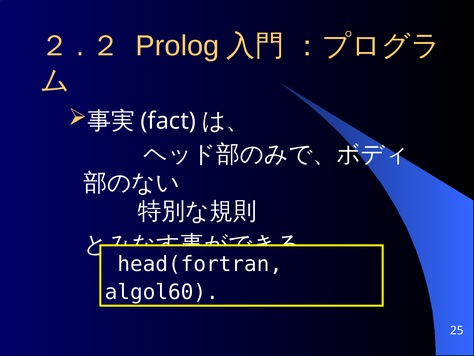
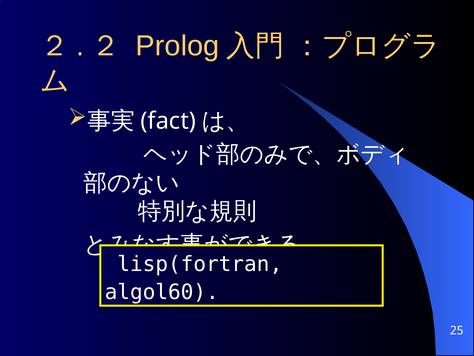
head(fortran: head(fortran -> lisp(fortran (200, 264)
